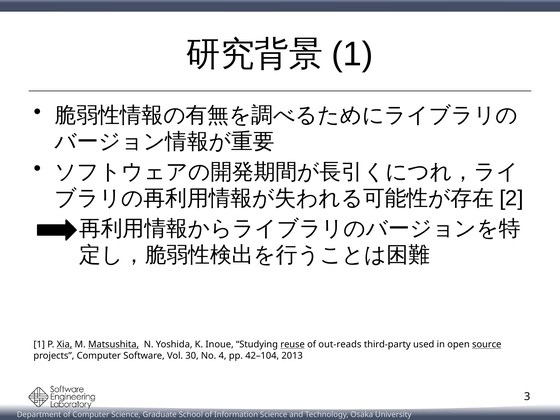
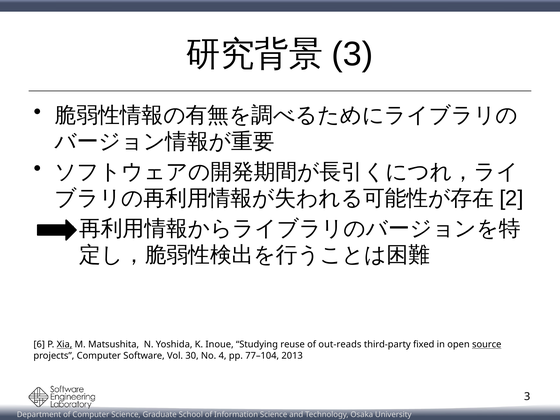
1: 1 -> 3 (352, 54)
1: 1 -> 6 (39, 344)
Matsushita underline: present -> none (114, 344)
reuse underline: present -> none (293, 344)
used: used -> fixed (424, 344)
42–104: 42–104 -> 77–104 (262, 356)
